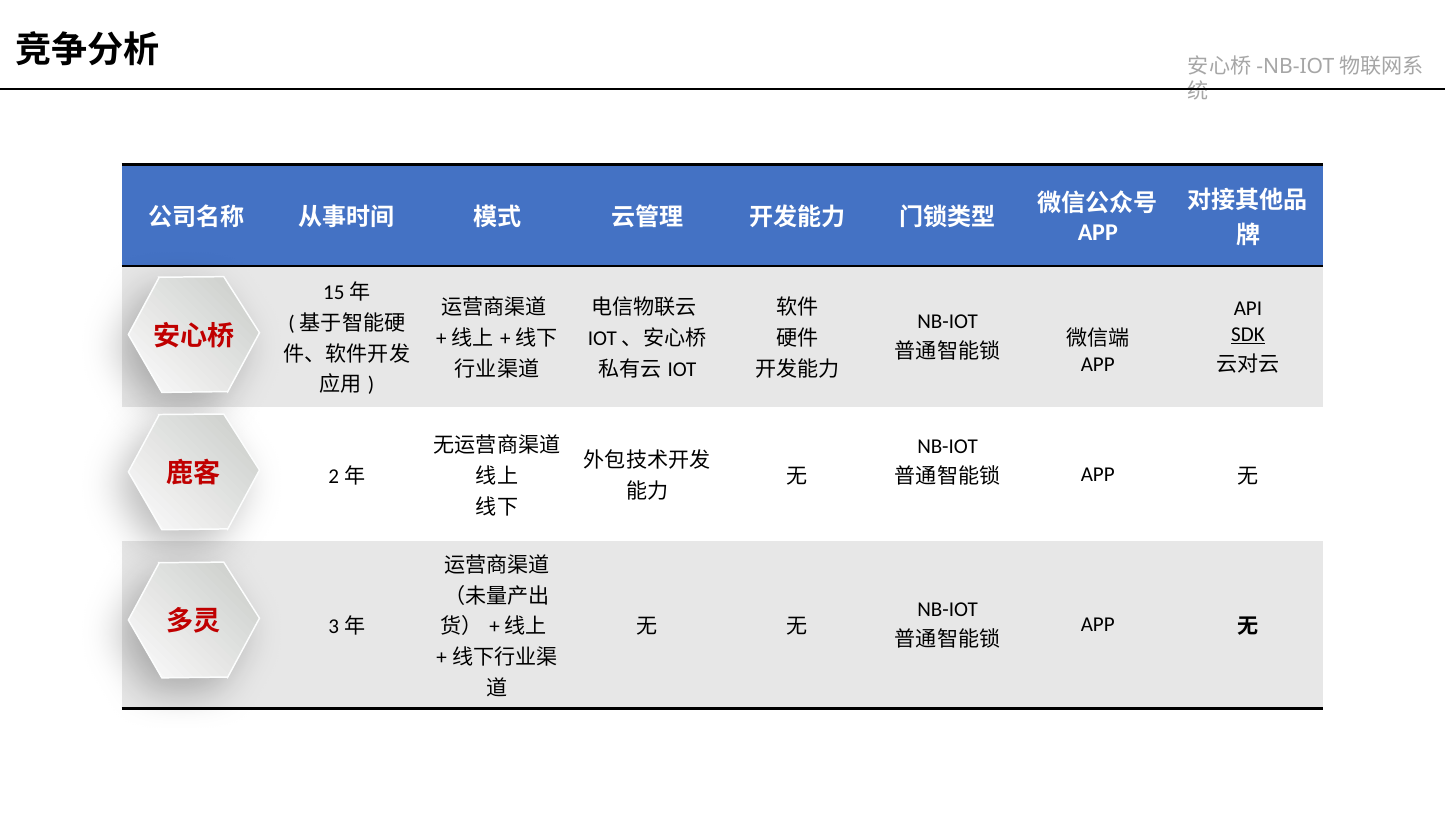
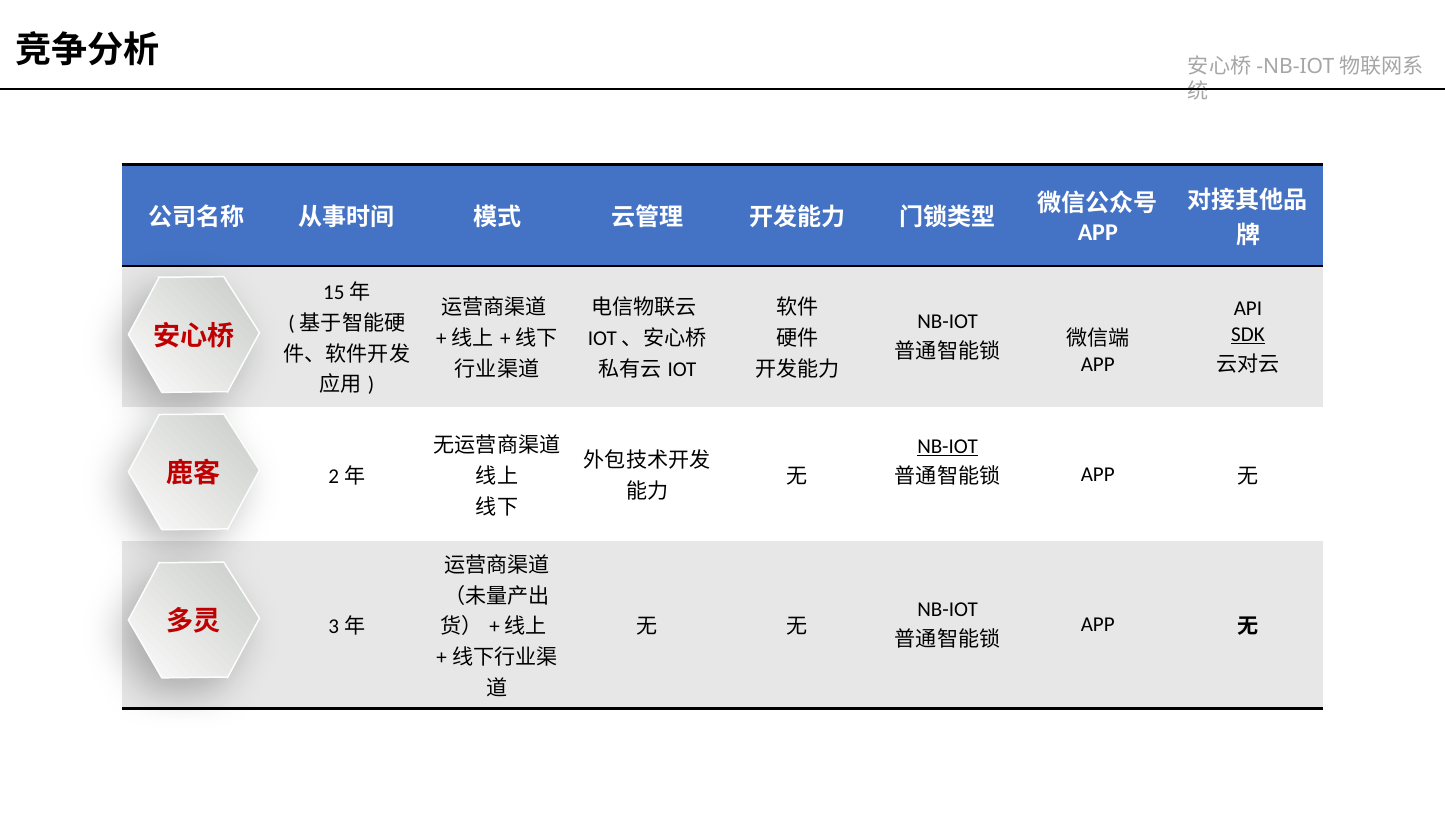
NB-IOT underline: none -> present (948, 446)
